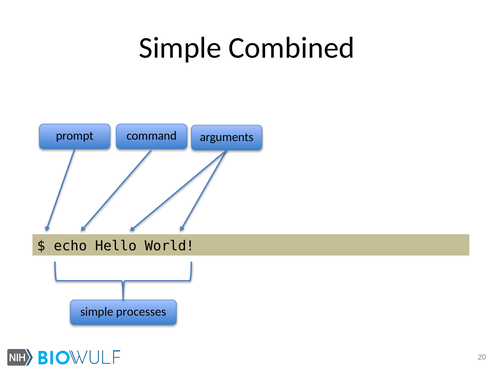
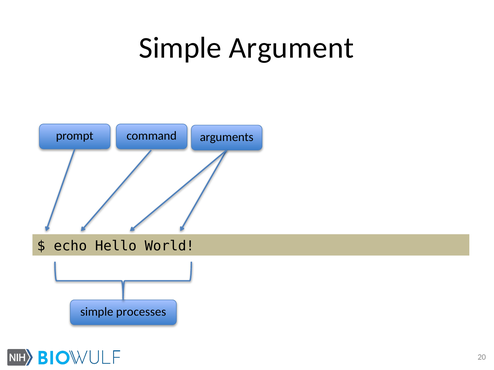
Combined: Combined -> Argument (291, 48)
